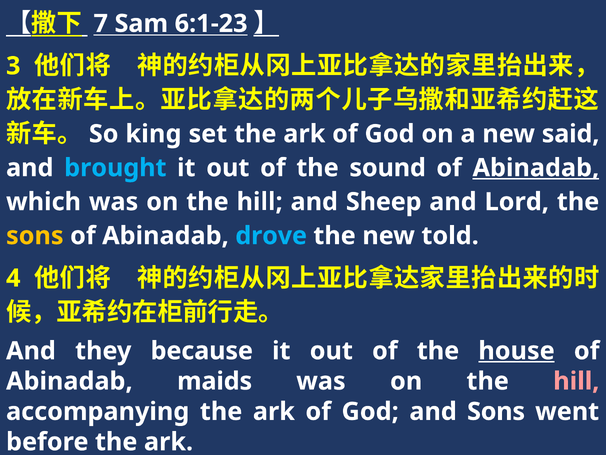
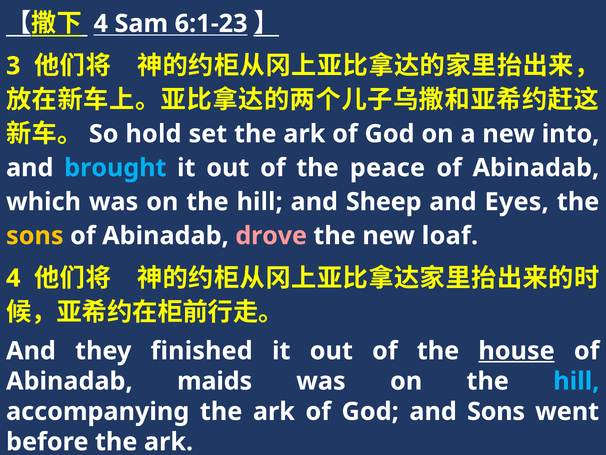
7: 7 -> 4 (101, 24)
king: king -> hold (153, 134)
said: said -> into (571, 134)
sound: sound -> peace (387, 168)
Abinadab underline: present -> none (536, 168)
Lord: Lord -> Eyes (517, 202)
drove colour: light blue -> pink (271, 236)
told: told -> loaf (450, 236)
because: because -> finished (202, 351)
hill colour: pink -> light blue (576, 381)
